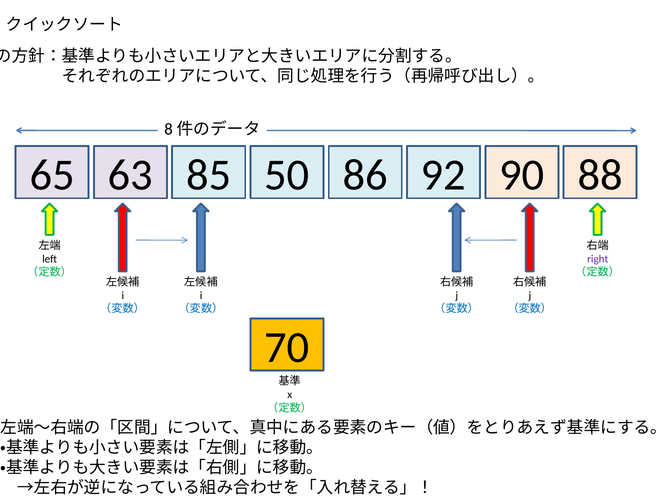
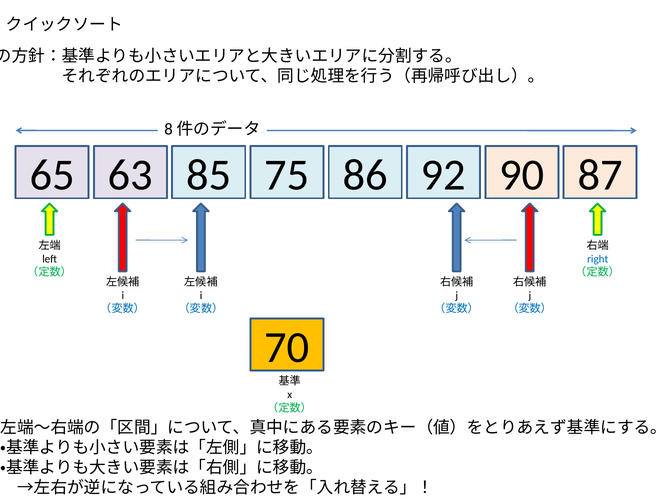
50: 50 -> 75 (287, 175)
88: 88 -> 87 (600, 175)
right colour: purple -> blue (598, 259)
